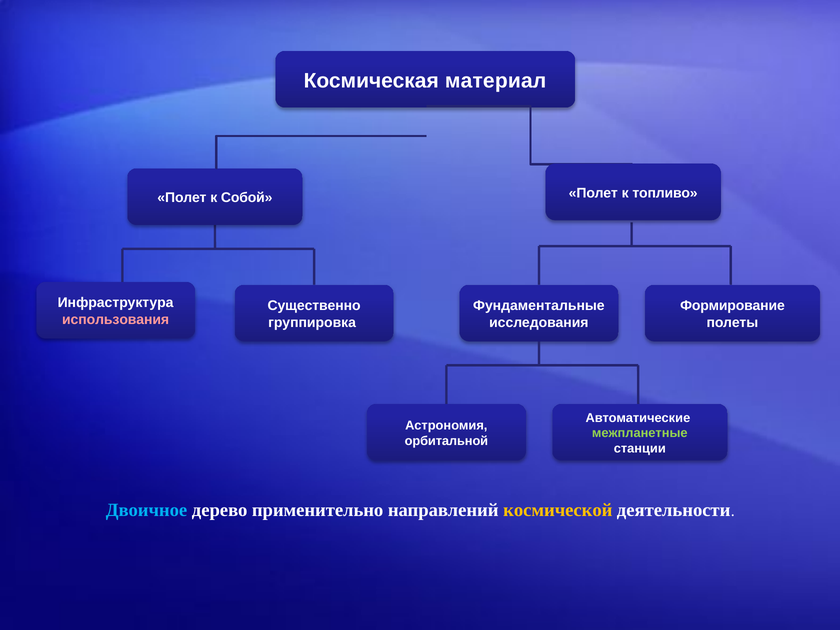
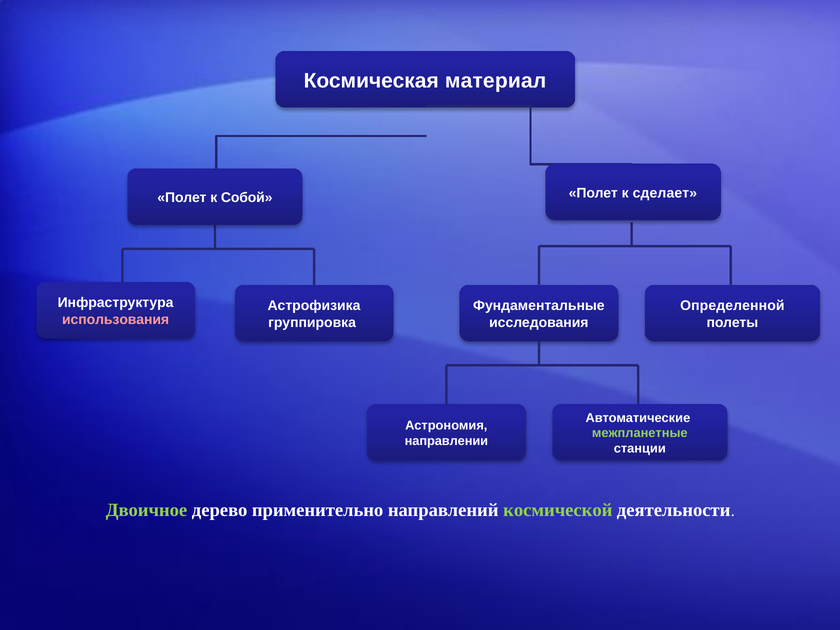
топливо: топливо -> сделает (665, 193)
Существенно: Существенно -> Астрофизика (314, 306)
Формирование: Формирование -> Определенной (732, 306)
орбитальной: орбитальной -> направлении (446, 441)
Двоичное colour: light blue -> light green (147, 510)
космической colour: yellow -> light green (558, 510)
